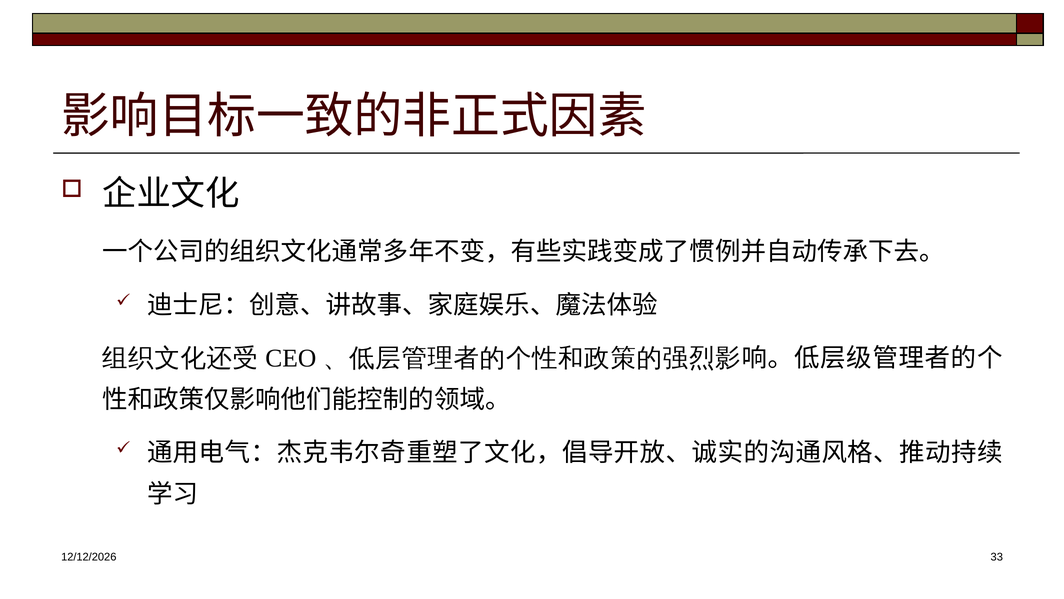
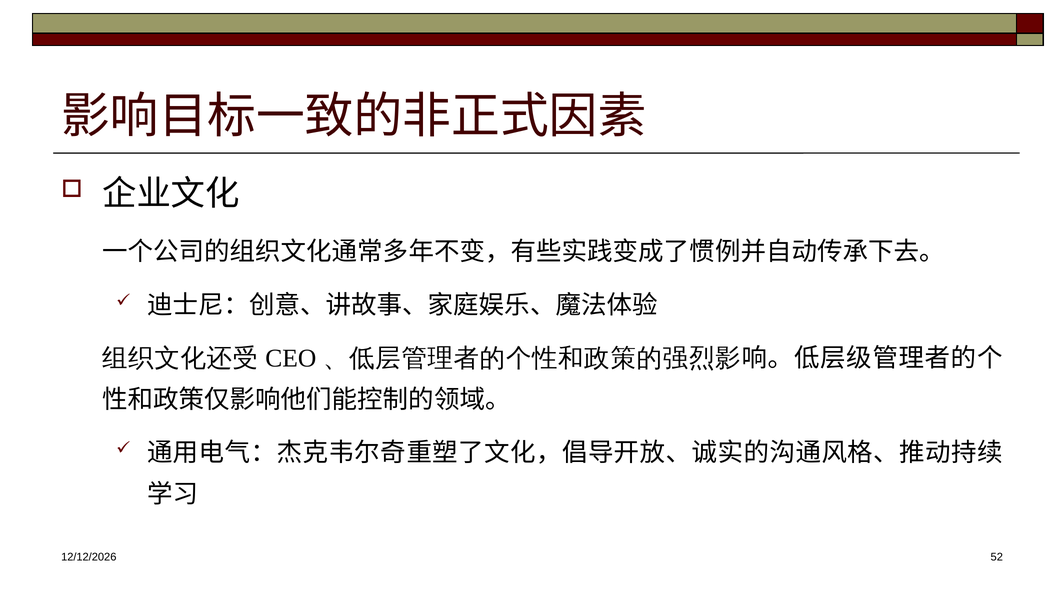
33: 33 -> 52 (997, 557)
